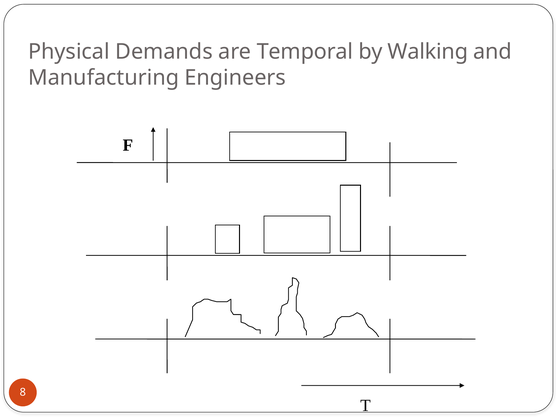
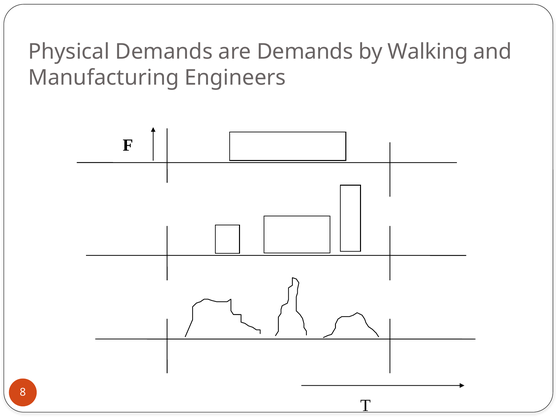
are Temporal: Temporal -> Demands (305, 52)
